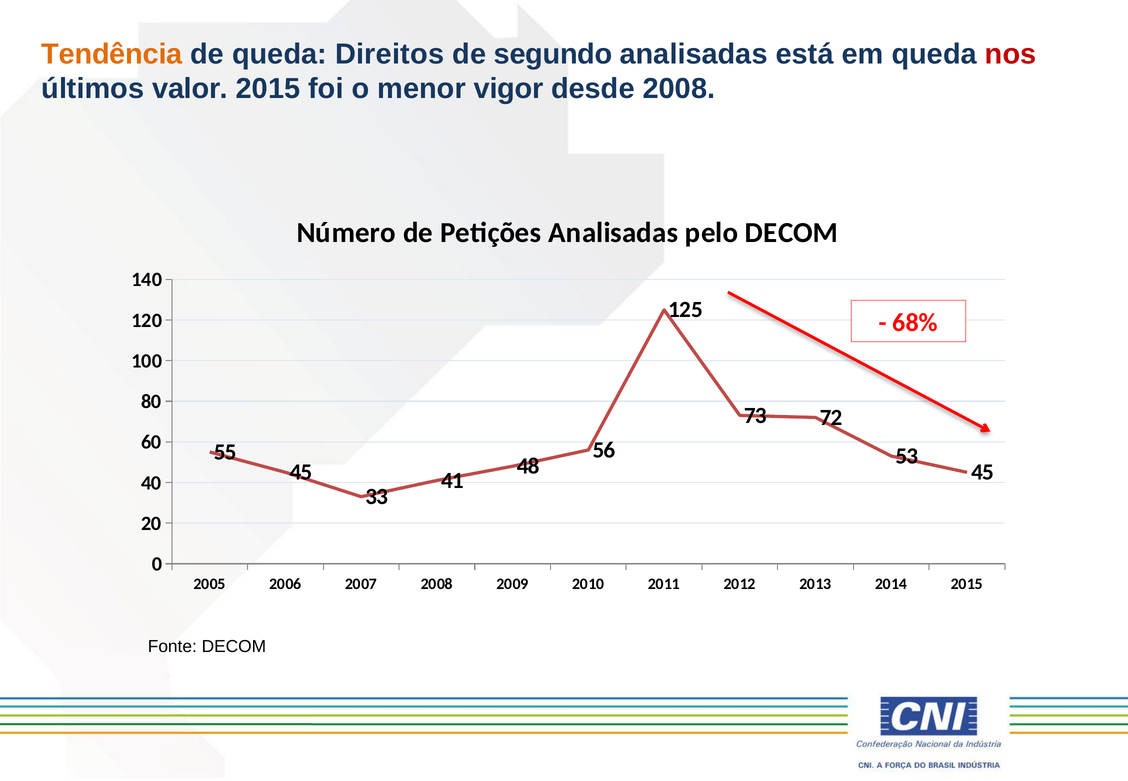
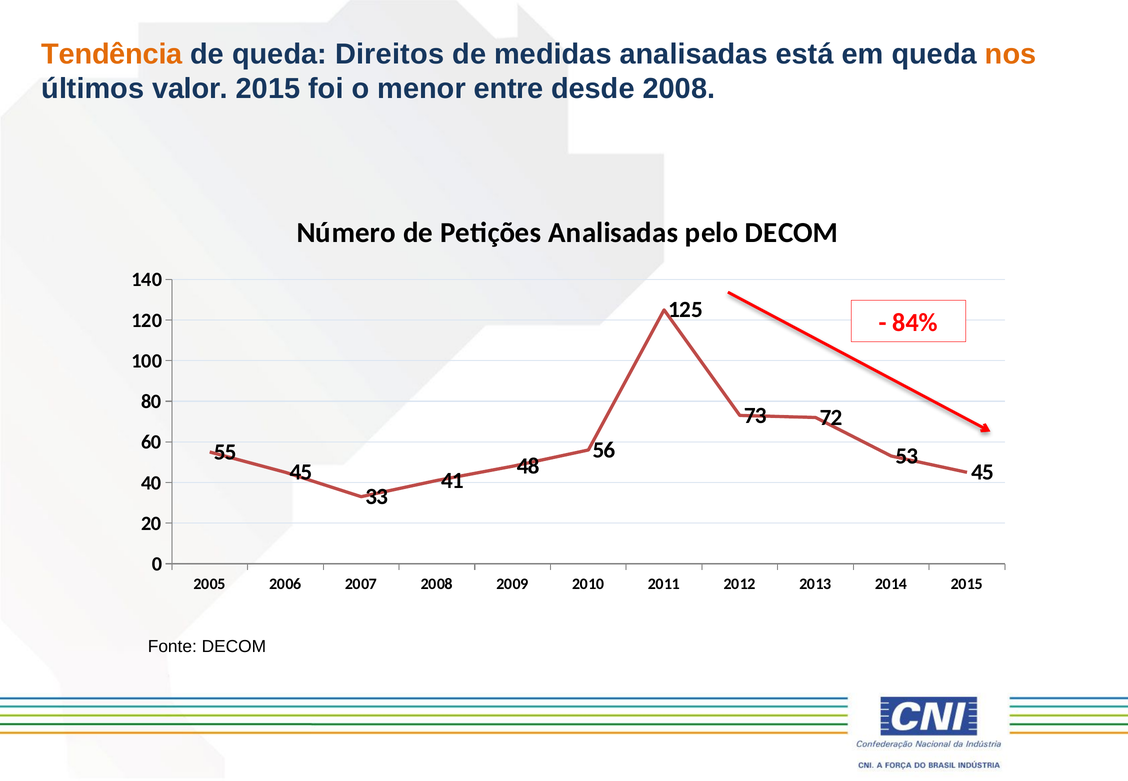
segundo: segundo -> medidas (553, 54)
nos colour: red -> orange (1011, 54)
vigor: vigor -> entre (509, 89)
68%: 68% -> 84% (915, 323)
